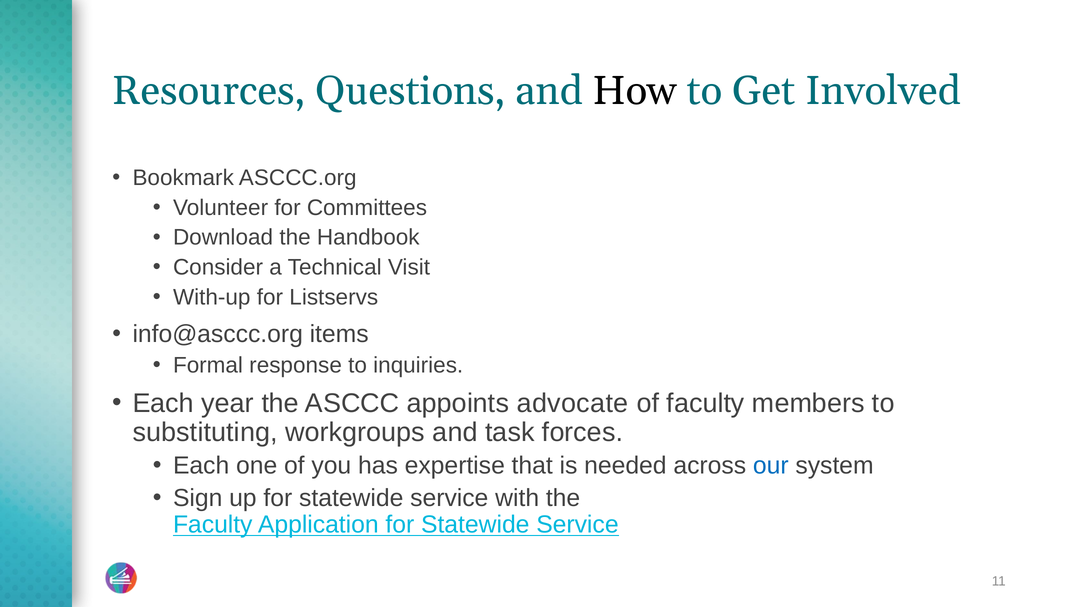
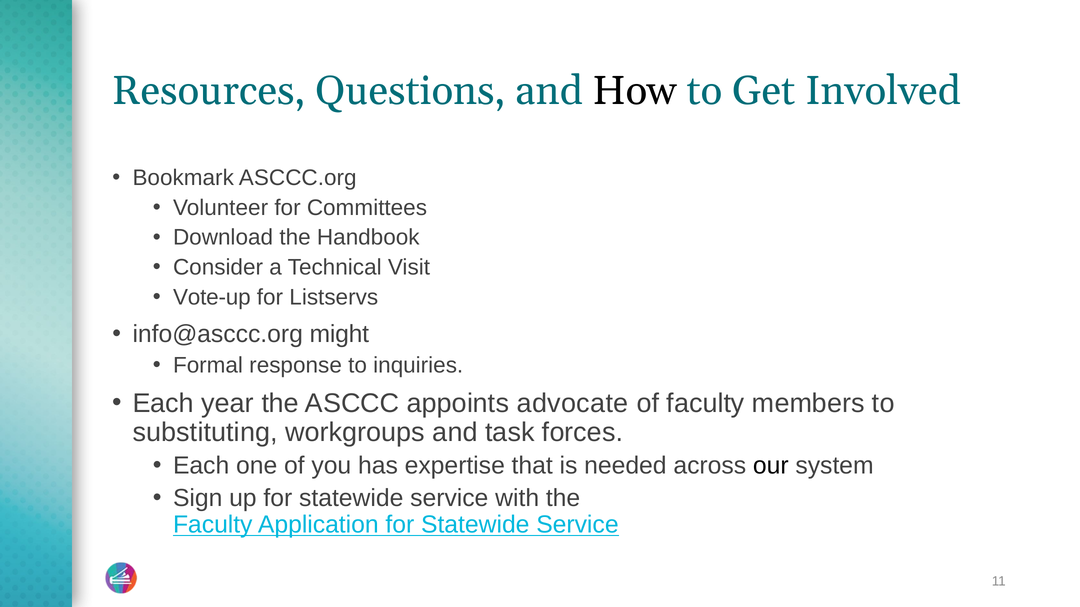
With-up: With-up -> Vote-up (212, 298)
items: items -> might (339, 334)
our colour: blue -> black (771, 466)
